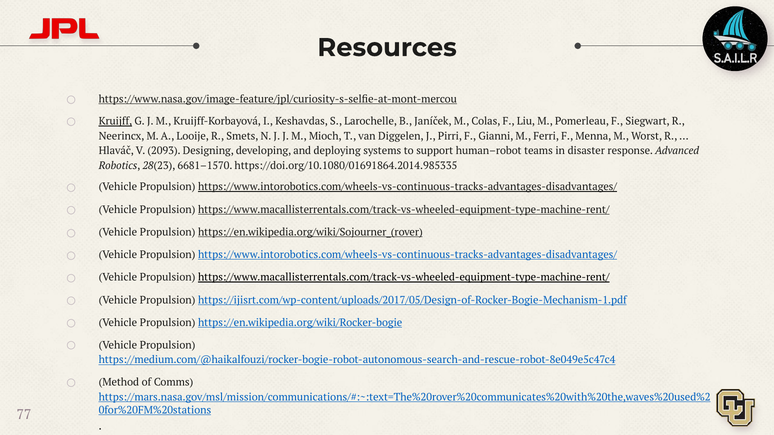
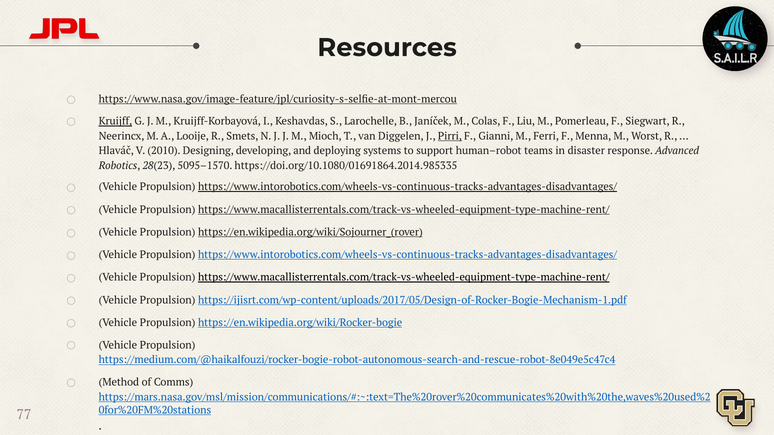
Pirri underline: none -> present (450, 136)
2093: 2093 -> 2010 (164, 151)
6681–1570: 6681–1570 -> 5095–1570 (205, 166)
